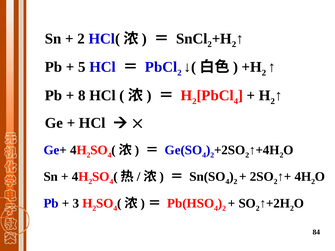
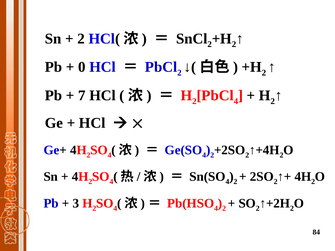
5: 5 -> 0 (82, 67)
8: 8 -> 7 (82, 96)
